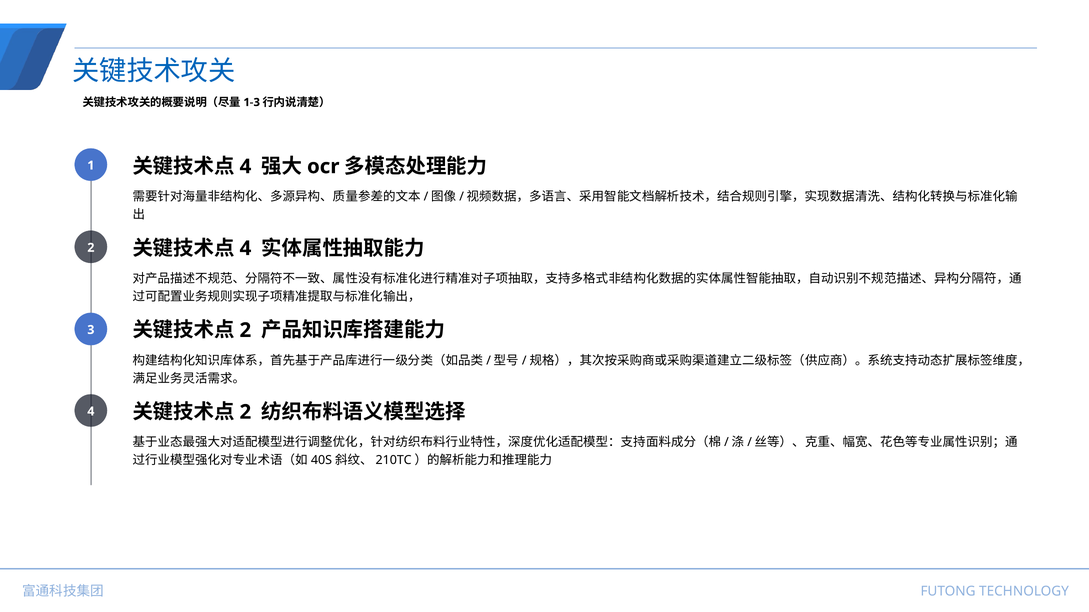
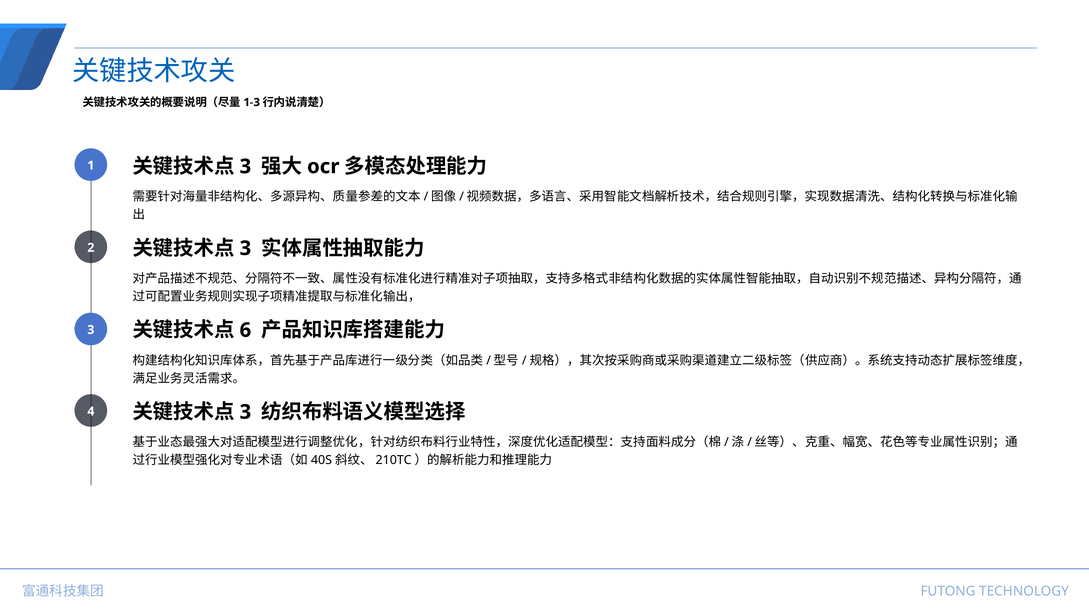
4: 4 -> 3 (245, 167)
4: 4 -> 3 (245, 249)
2: 2 -> 6 (245, 330)
2: 2 -> 3 (245, 412)
